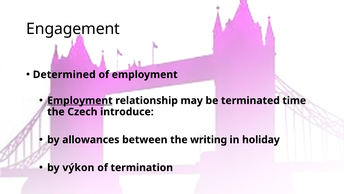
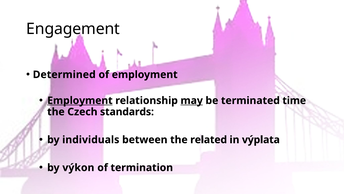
may underline: none -> present (192, 100)
introduce: introduce -> standards (127, 112)
allowances: allowances -> individuals (91, 139)
writing: writing -> related (209, 139)
holiday: holiday -> výplata (261, 139)
